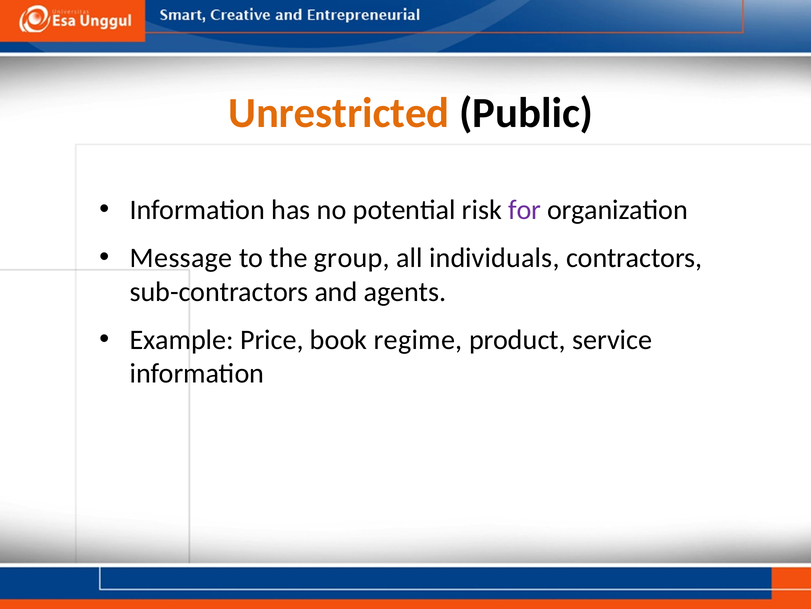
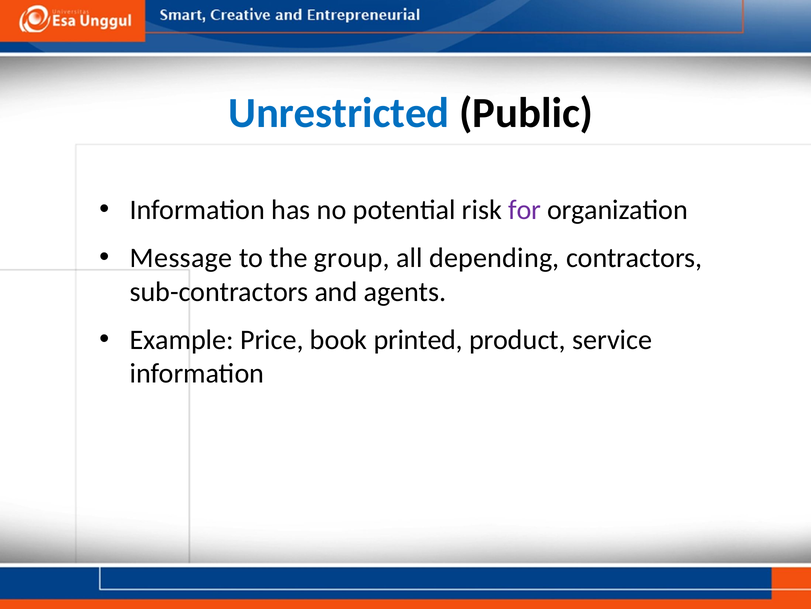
Unrestricted colour: orange -> blue (339, 113)
individuals: individuals -> depending (494, 258)
regime: regime -> printed (418, 339)
